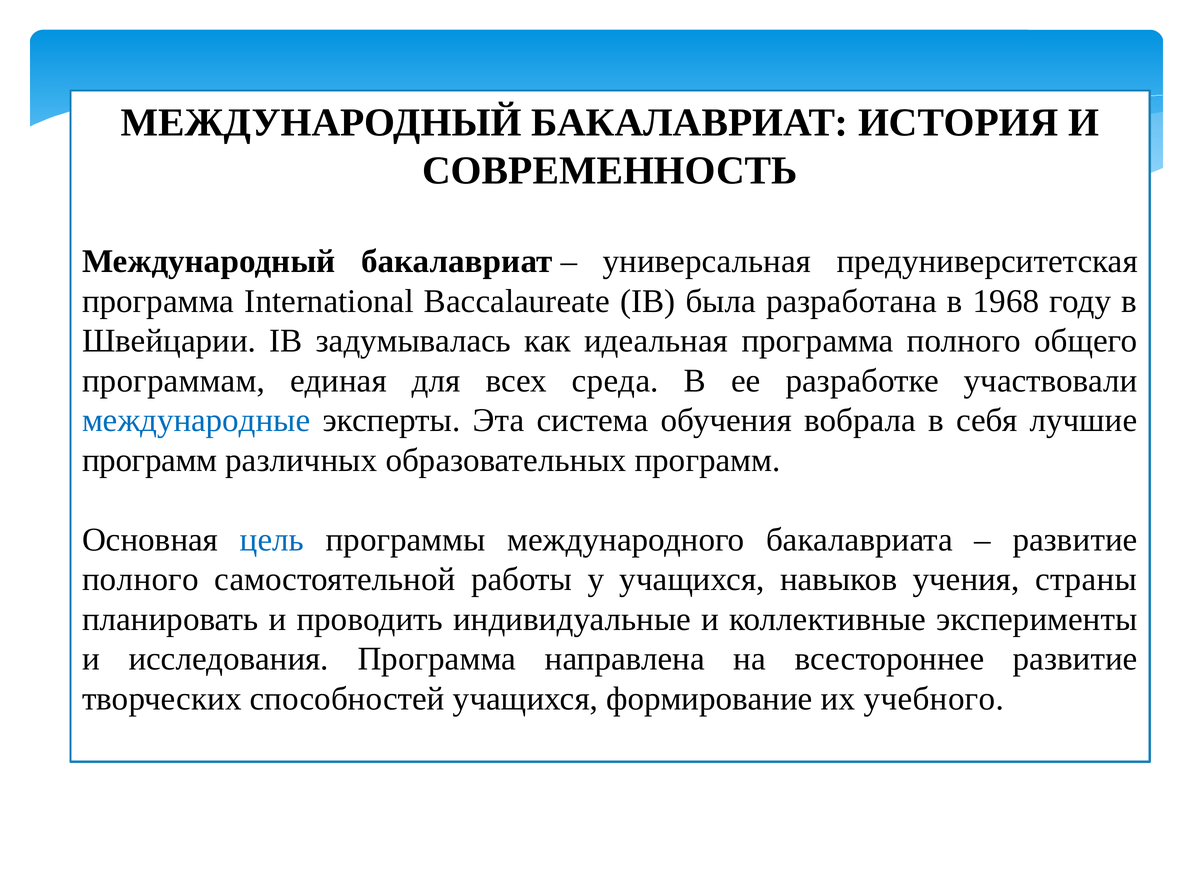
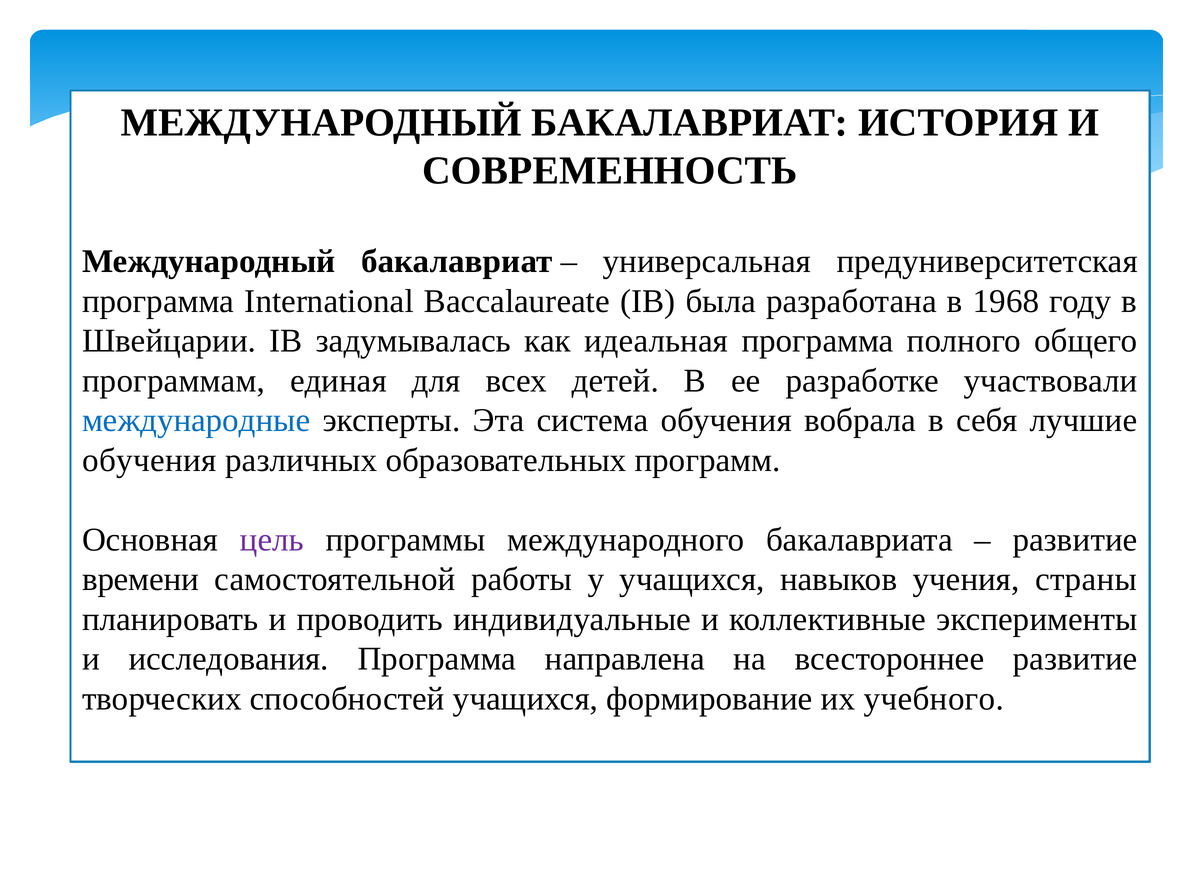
среда: среда -> детей (615, 381)
программ: программ -> обучения (149, 460)
цель colour: blue -> purple (272, 540)
полного: полного -> времени (141, 579)
